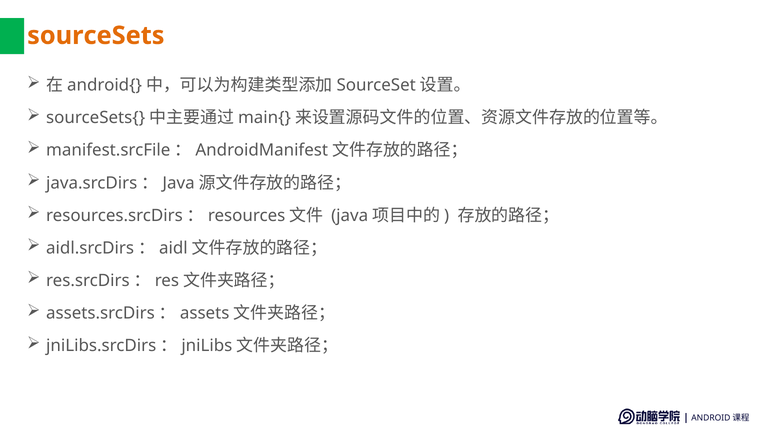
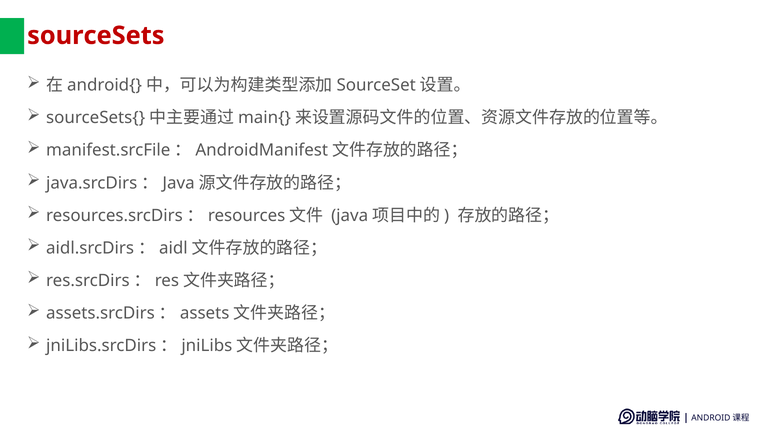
sourceSets colour: orange -> red (96, 36)
